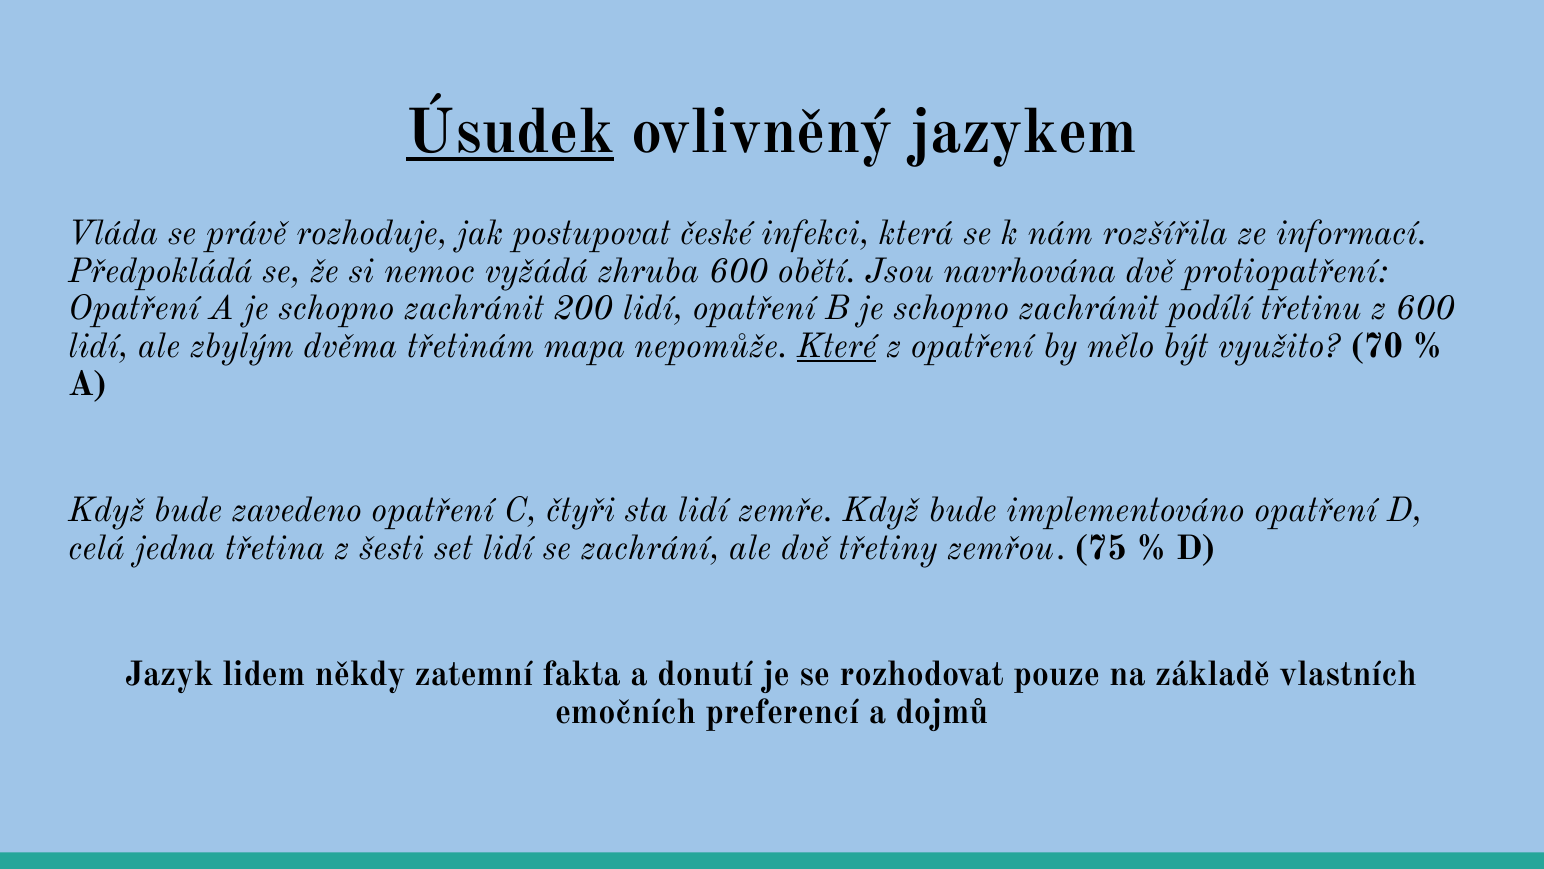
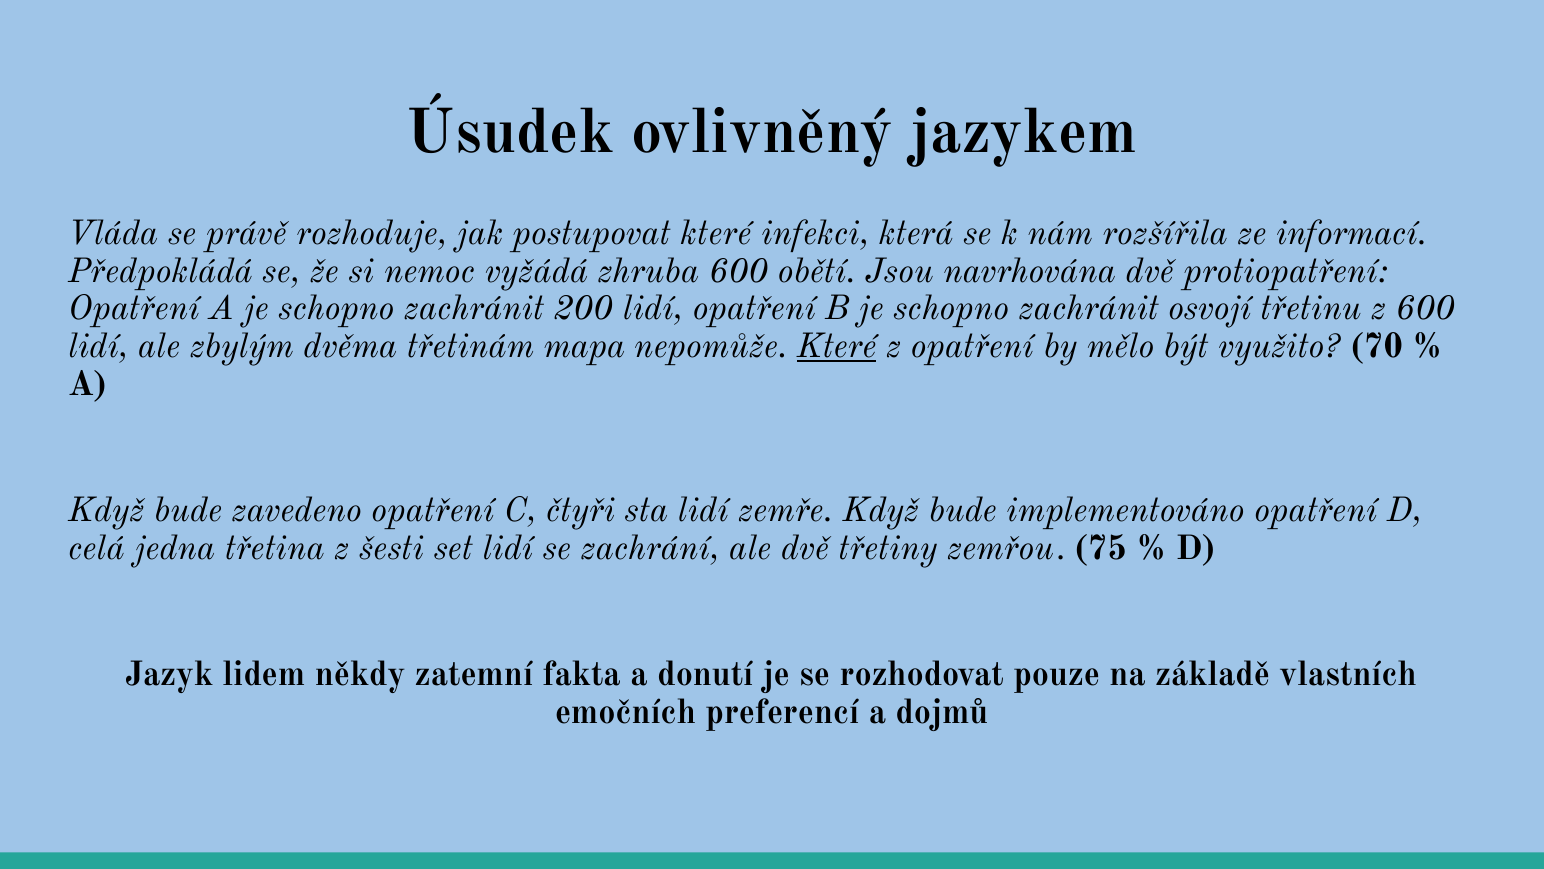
Úsudek underline: present -> none (510, 132)
postupovat české: české -> které (716, 233)
podílí: podílí -> osvojí (1210, 308)
